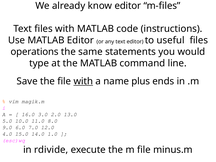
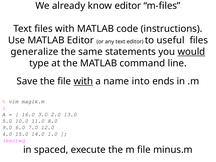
operations: operations -> generalize (34, 52)
would underline: none -> present (191, 52)
plus: plus -> into (141, 81)
rdivide: rdivide -> spaced (51, 150)
